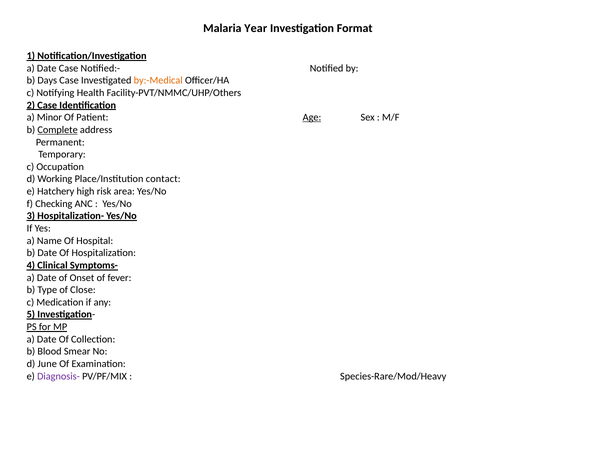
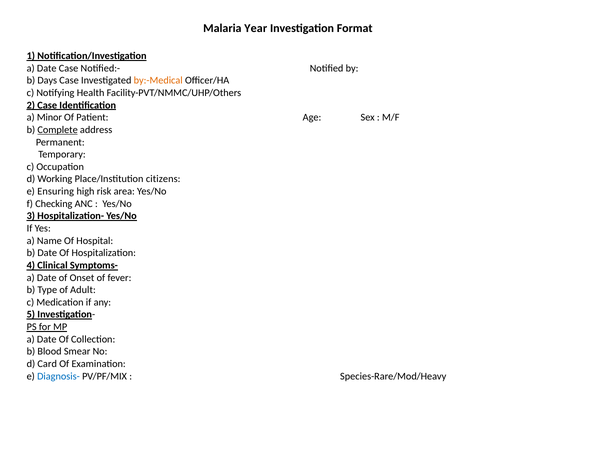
Age underline: present -> none (312, 117)
contact: contact -> citizens (163, 179)
Hatchery: Hatchery -> Ensuring (56, 191)
Close: Close -> Adult (83, 290)
June: June -> Card (47, 364)
Diagnosis- colour: purple -> blue (59, 376)
